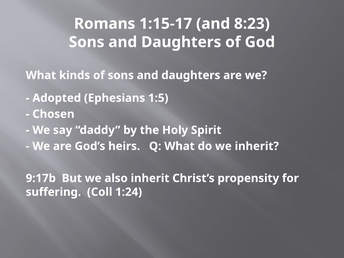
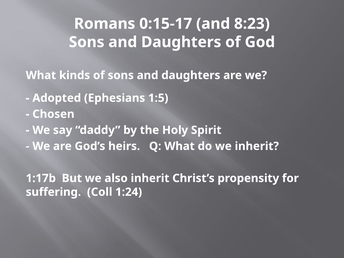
1:15-17: 1:15-17 -> 0:15-17 (166, 24)
9:17b: 9:17b -> 1:17b (41, 178)
